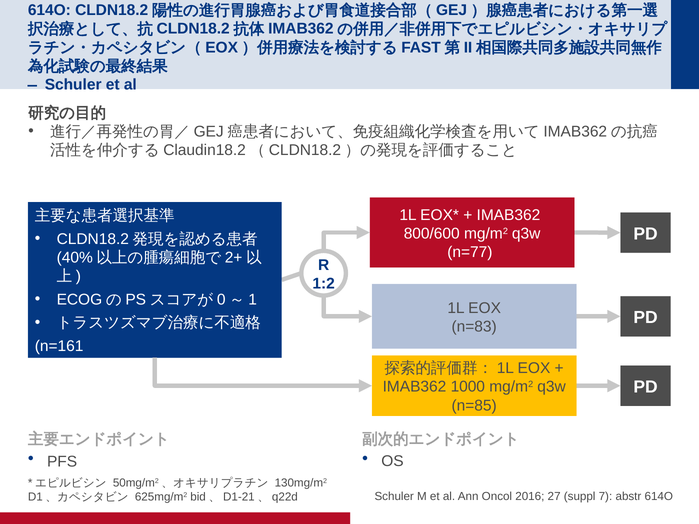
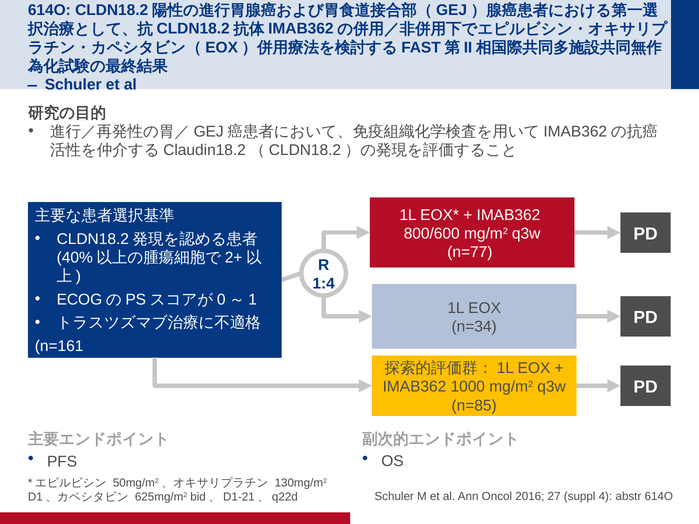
1:2: 1:2 -> 1:4 (324, 284)
n=83: n=83 -> n=34 (474, 327)
7: 7 -> 4 (605, 497)
